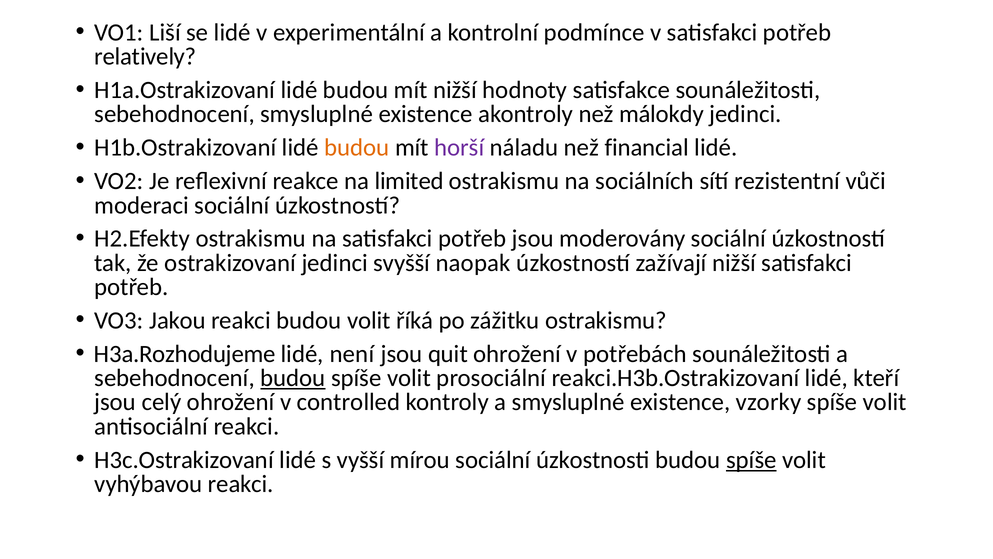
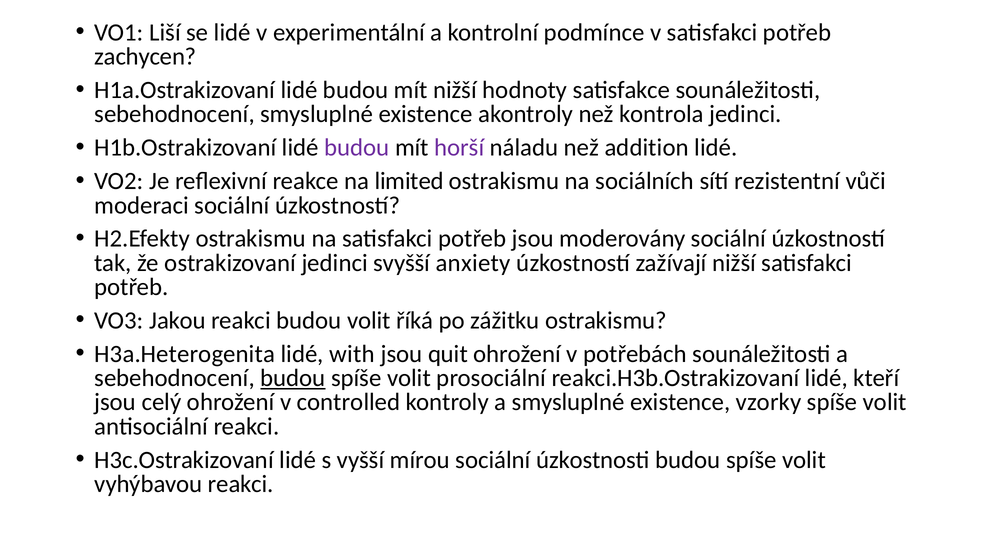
relatively: relatively -> zachycen (145, 57)
málokdy: málokdy -> kontrola (661, 114)
budou colour: orange -> purple (357, 148)
financial: financial -> addition (647, 148)
naopak: naopak -> anxiety (473, 263)
H3a.Rozhodujeme: H3a.Rozhodujeme -> H3a.Heterogenita (185, 354)
není: není -> with (352, 354)
spíše underline: present -> none (751, 459)
